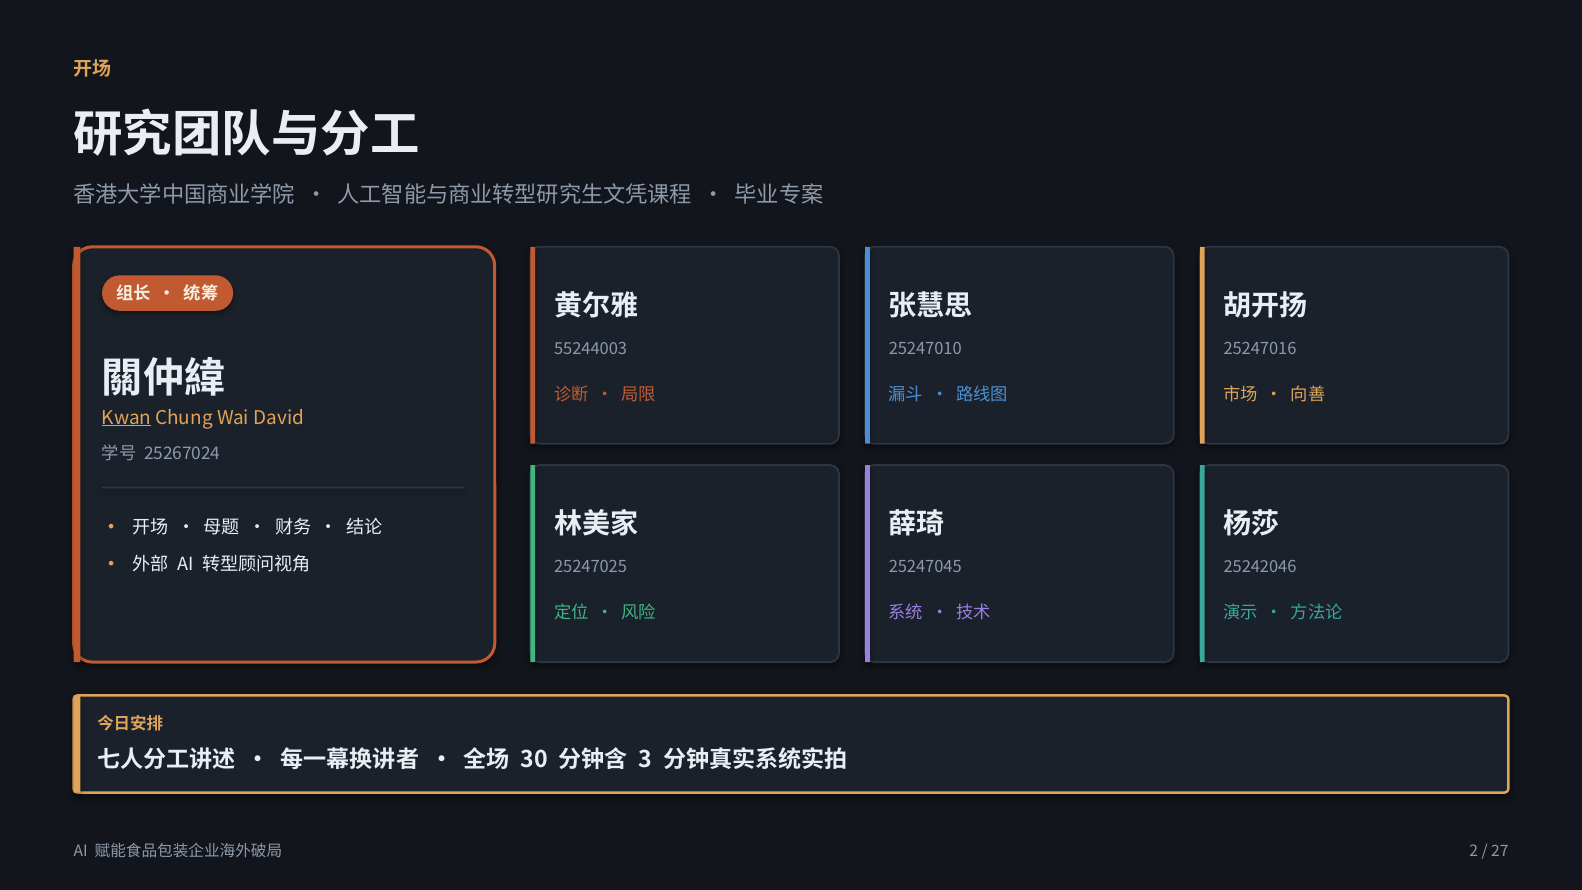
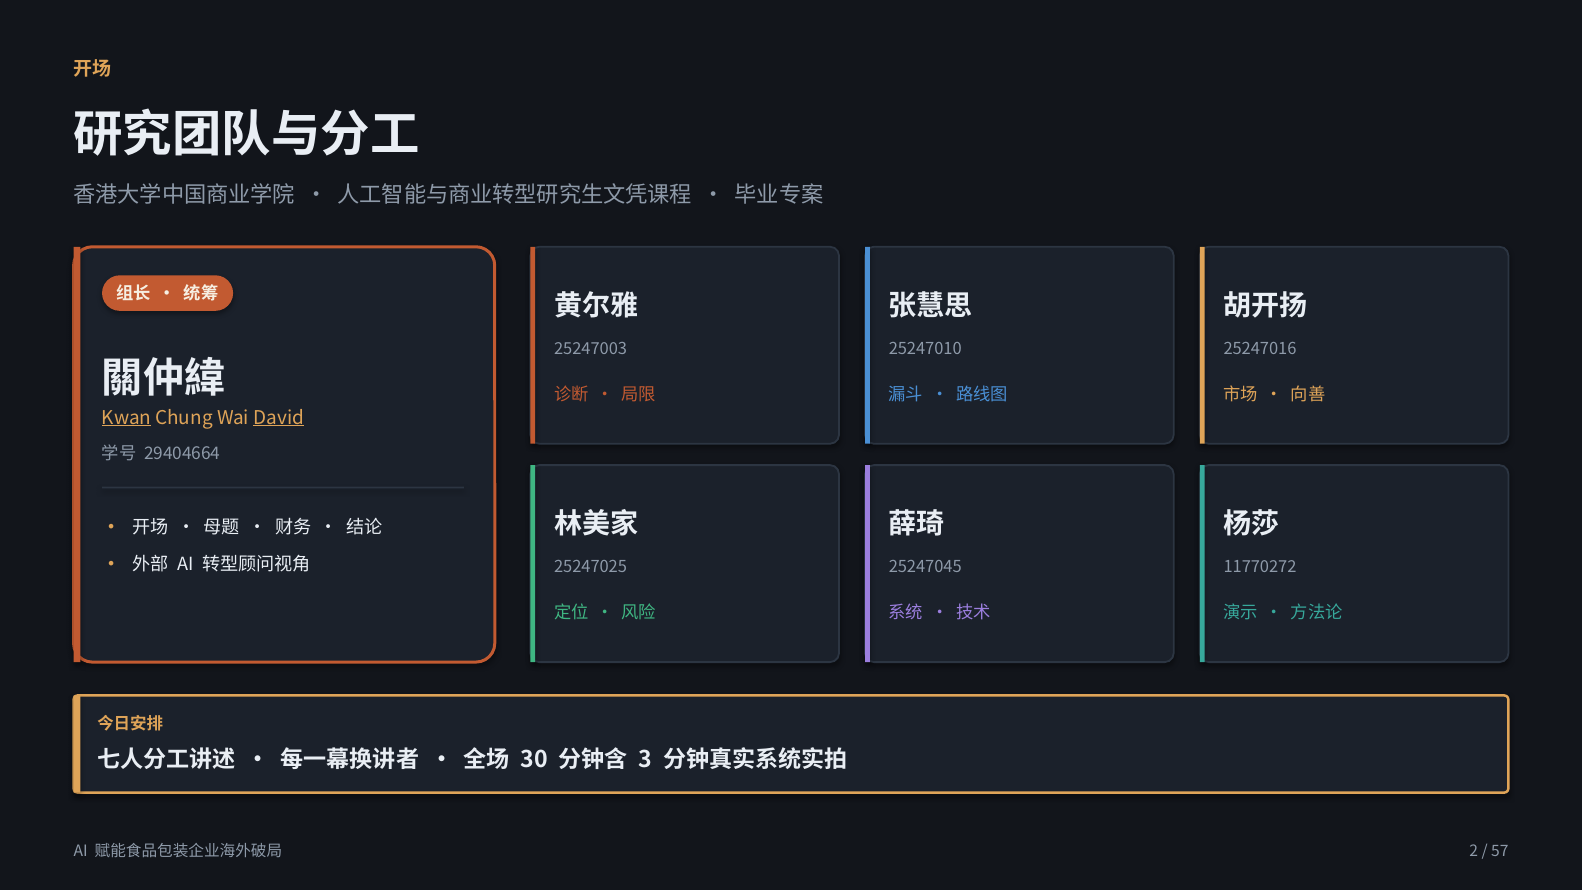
55244003: 55244003 -> 25247003 (591, 349)
David underline: none -> present (279, 418)
25267024: 25267024 -> 29404664 (182, 454)
25242046: 25242046 -> 11770272 (1260, 567)
27: 27 -> 57 (1500, 851)
